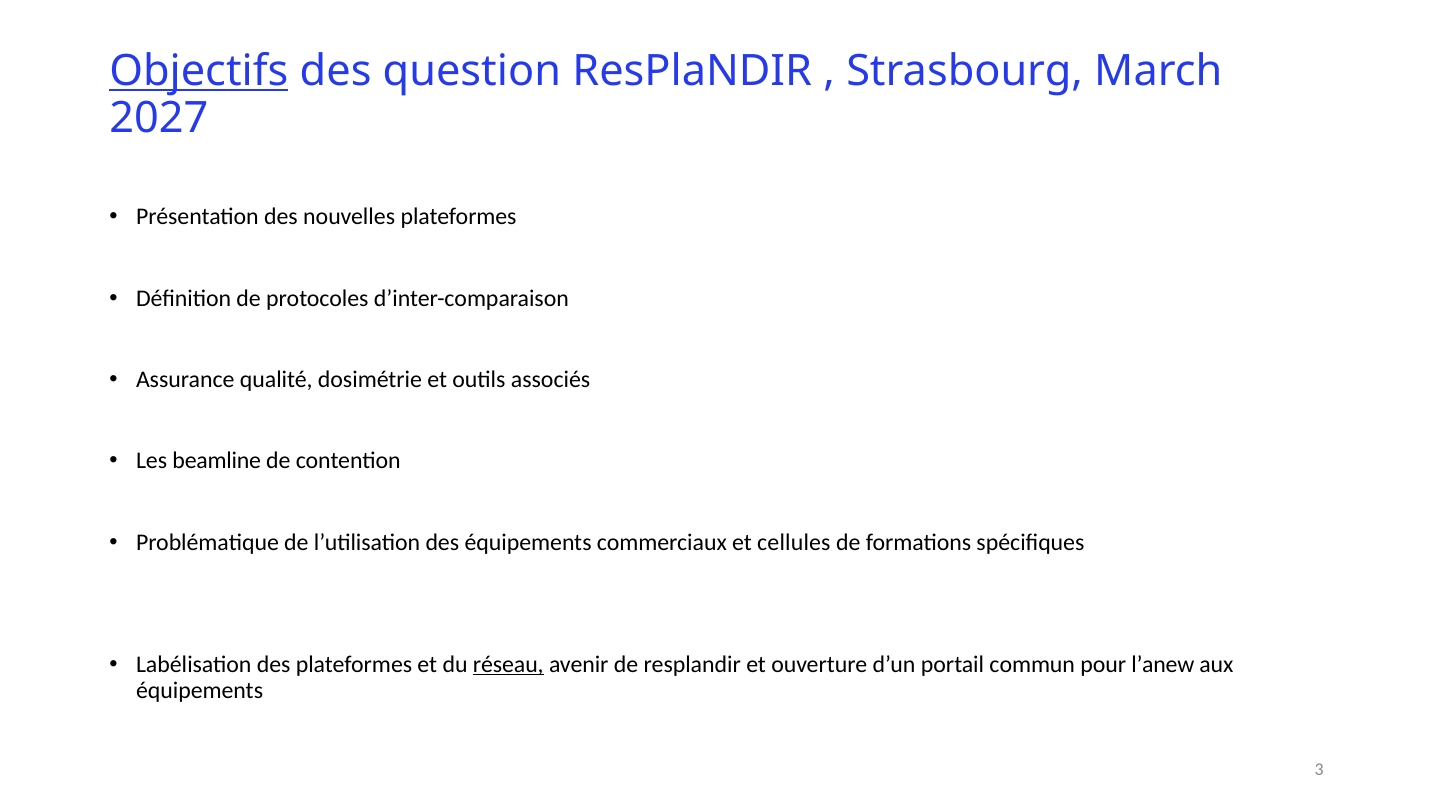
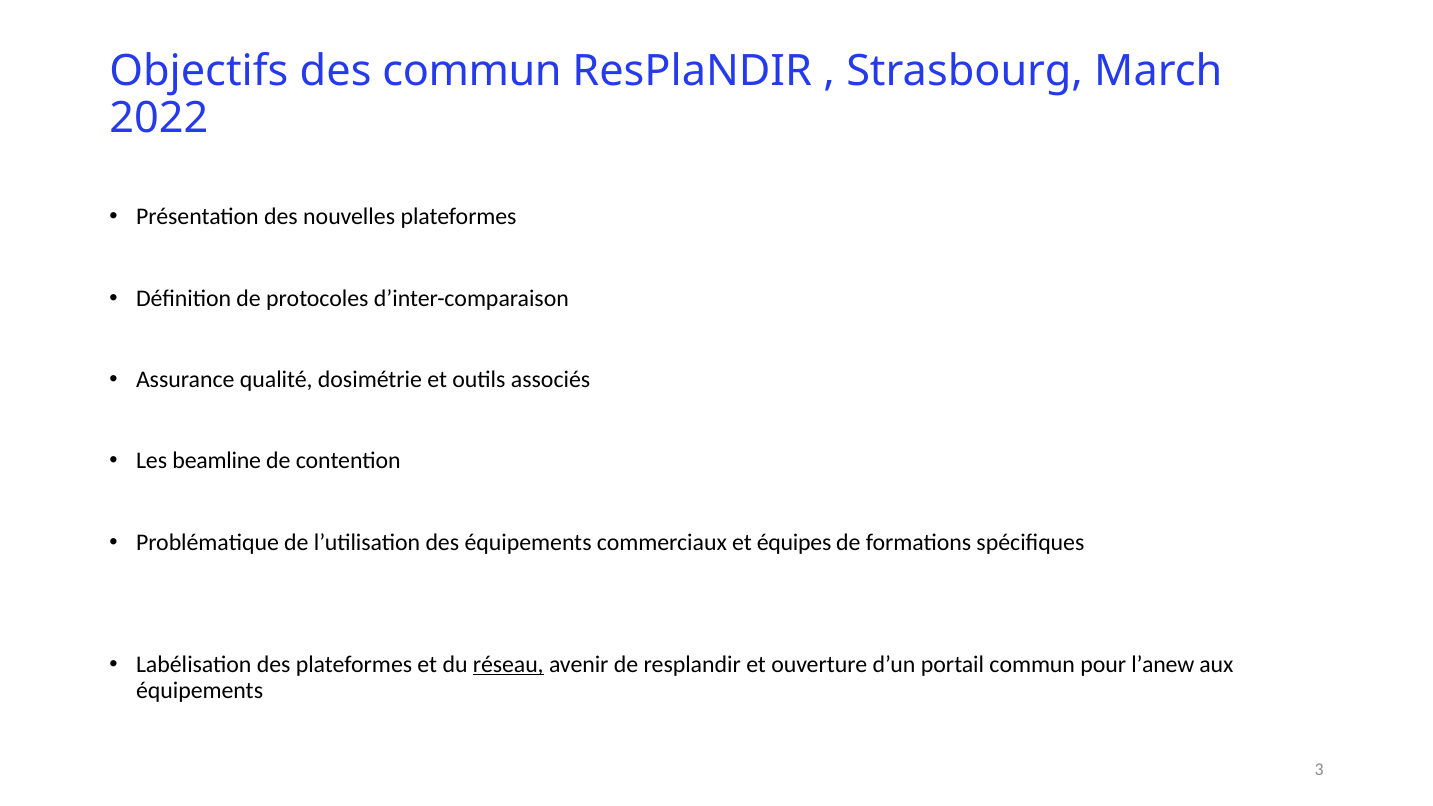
Objectifs underline: present -> none (199, 71)
des question: question -> commun (472, 71)
2027: 2027 -> 2022 (159, 118)
cellules: cellules -> équipes (794, 542)
